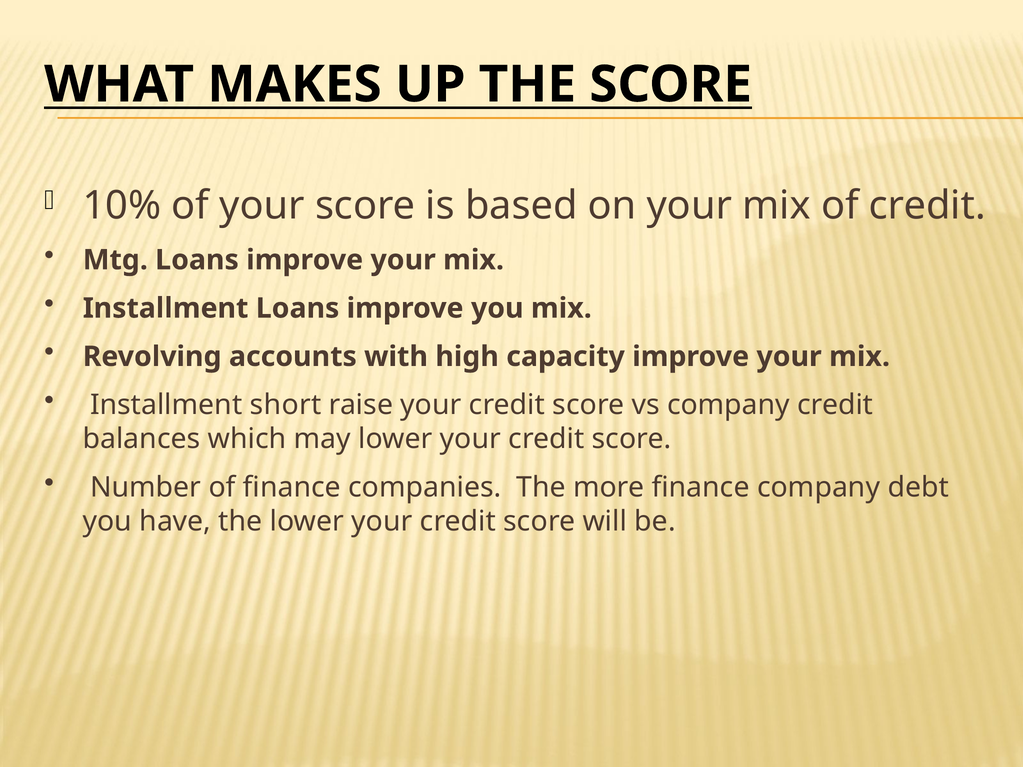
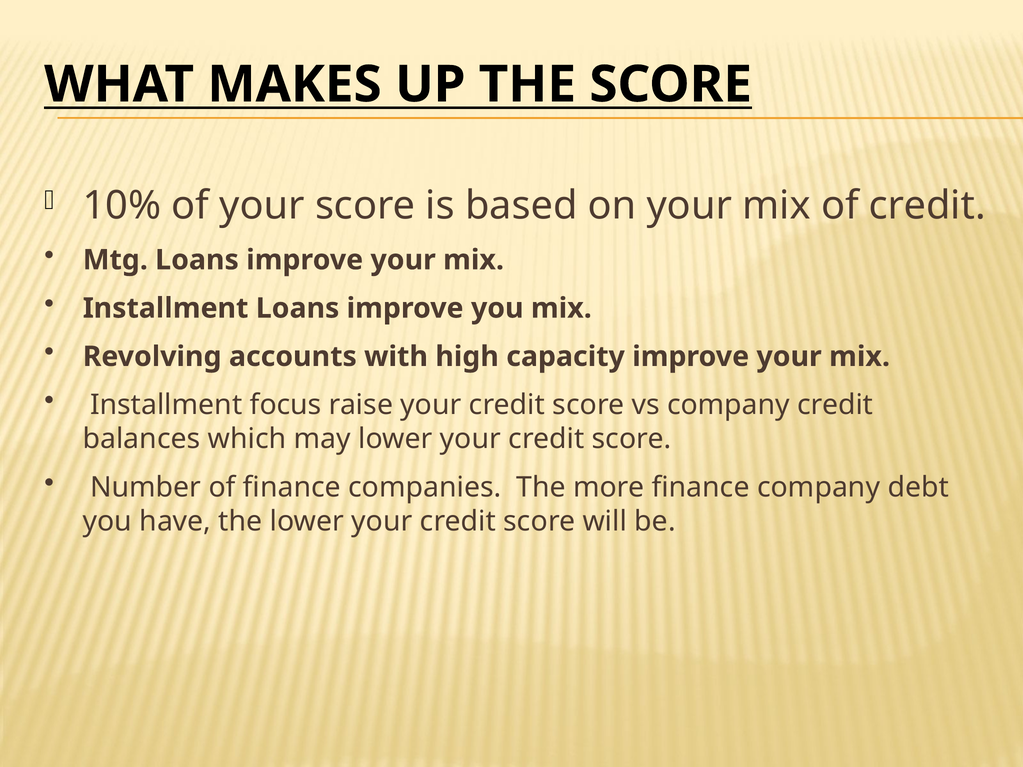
short: short -> focus (286, 405)
